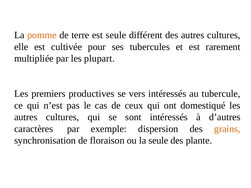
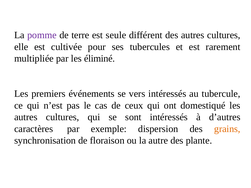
pomme colour: orange -> purple (42, 35)
plupart: plupart -> éliminé (100, 59)
productives: productives -> événements (92, 94)
la seule: seule -> autre (158, 141)
